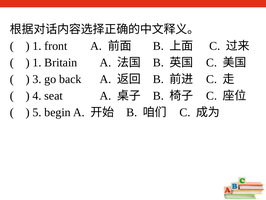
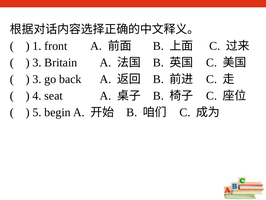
1: 1 -> 3 (37, 63)
